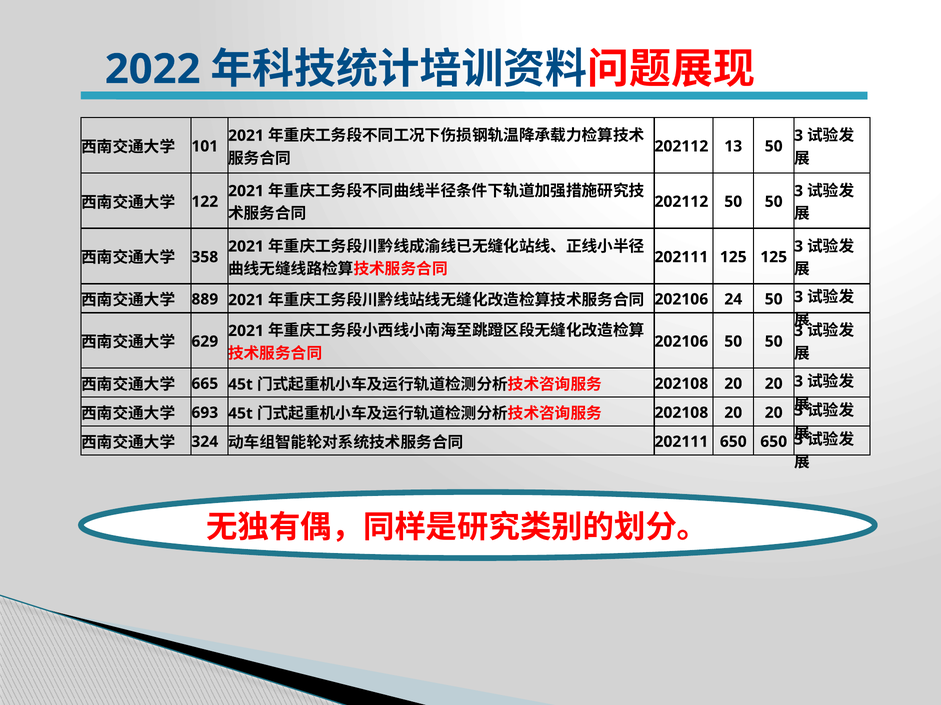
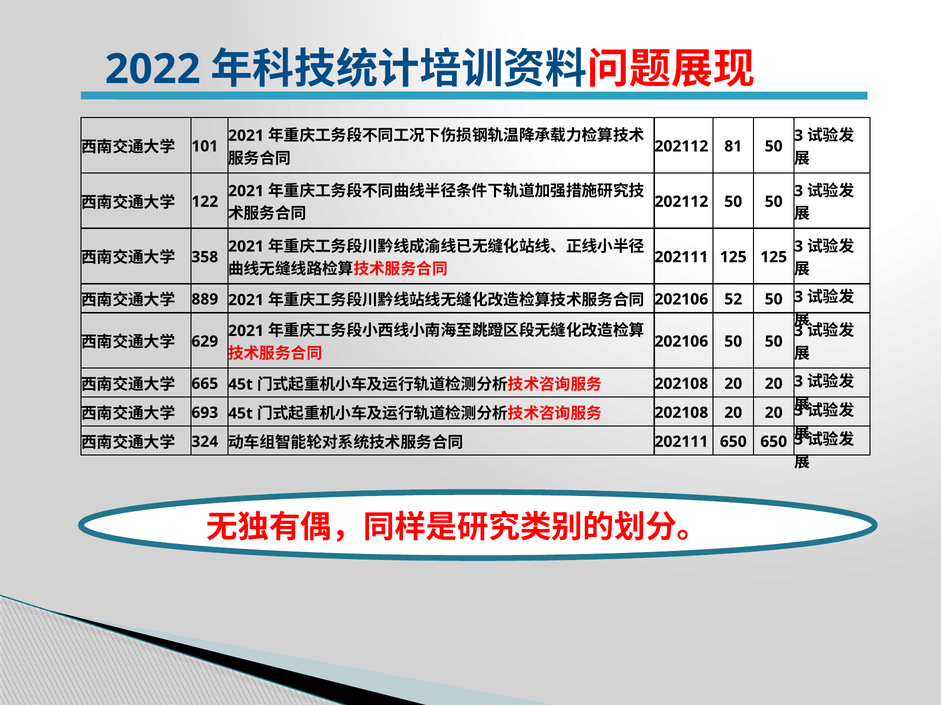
13: 13 -> 81 (733, 146)
24: 24 -> 52 (733, 300)
